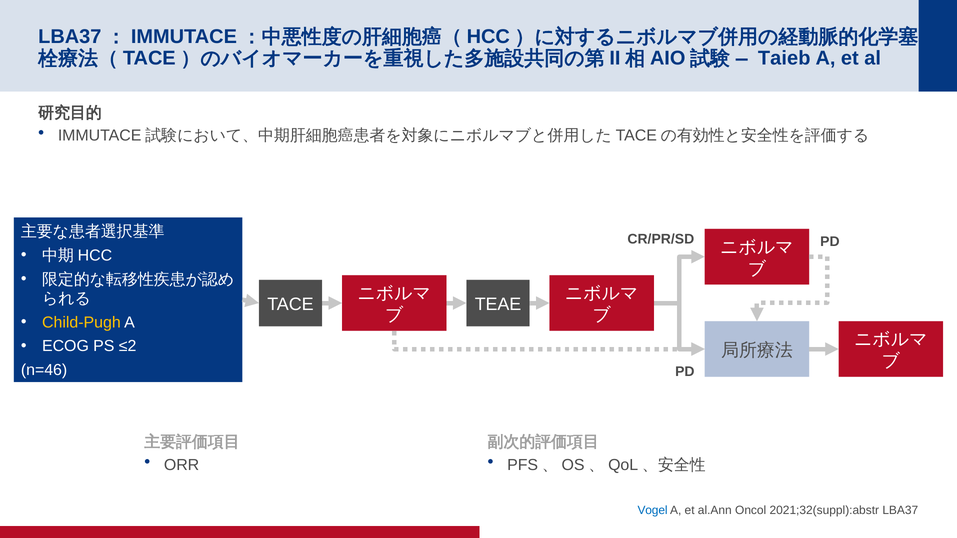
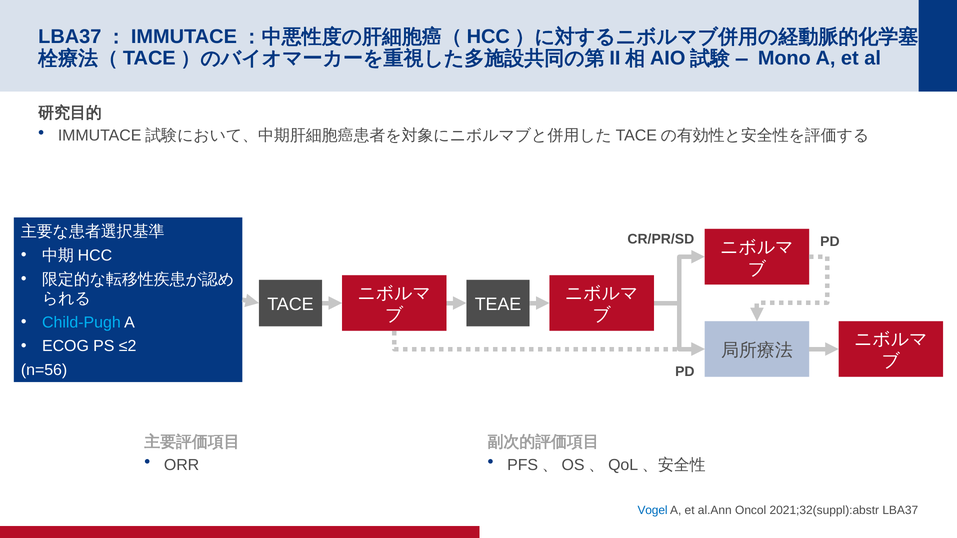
Taieb: Taieb -> Mono (784, 58)
Child-Pugh colour: yellow -> light blue (81, 323)
n=46: n=46 -> n=56 (44, 370)
